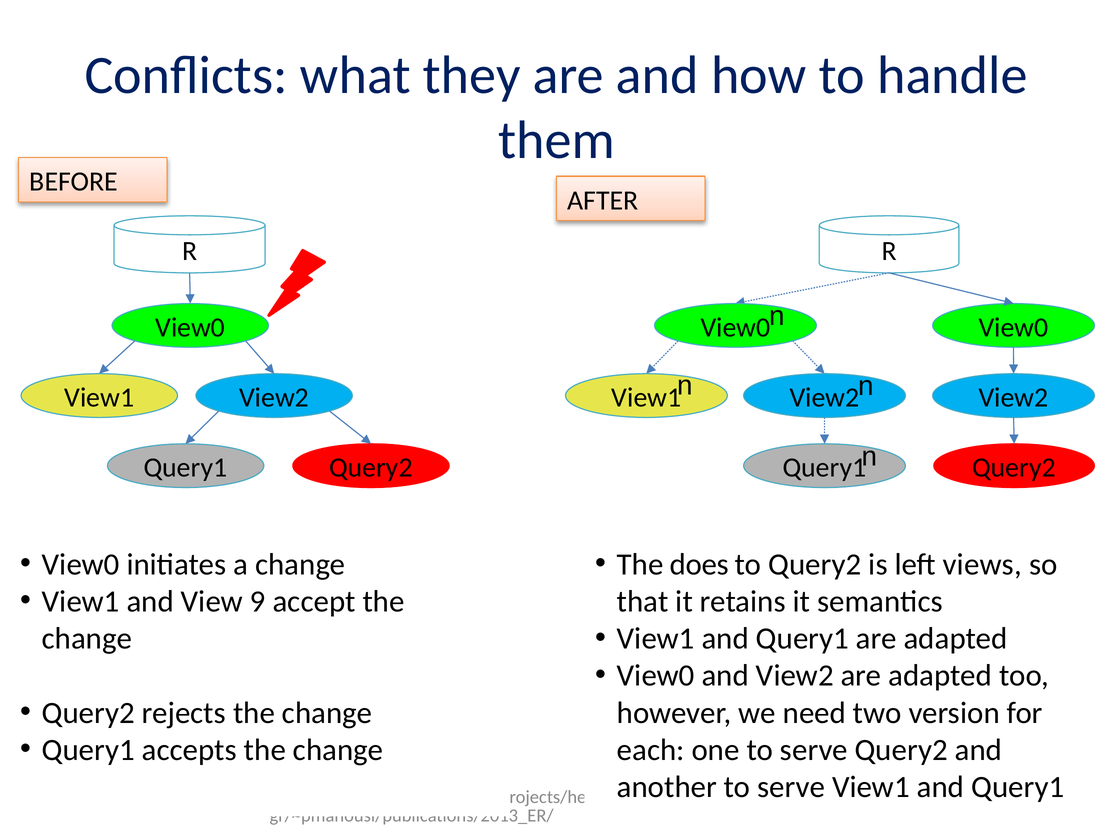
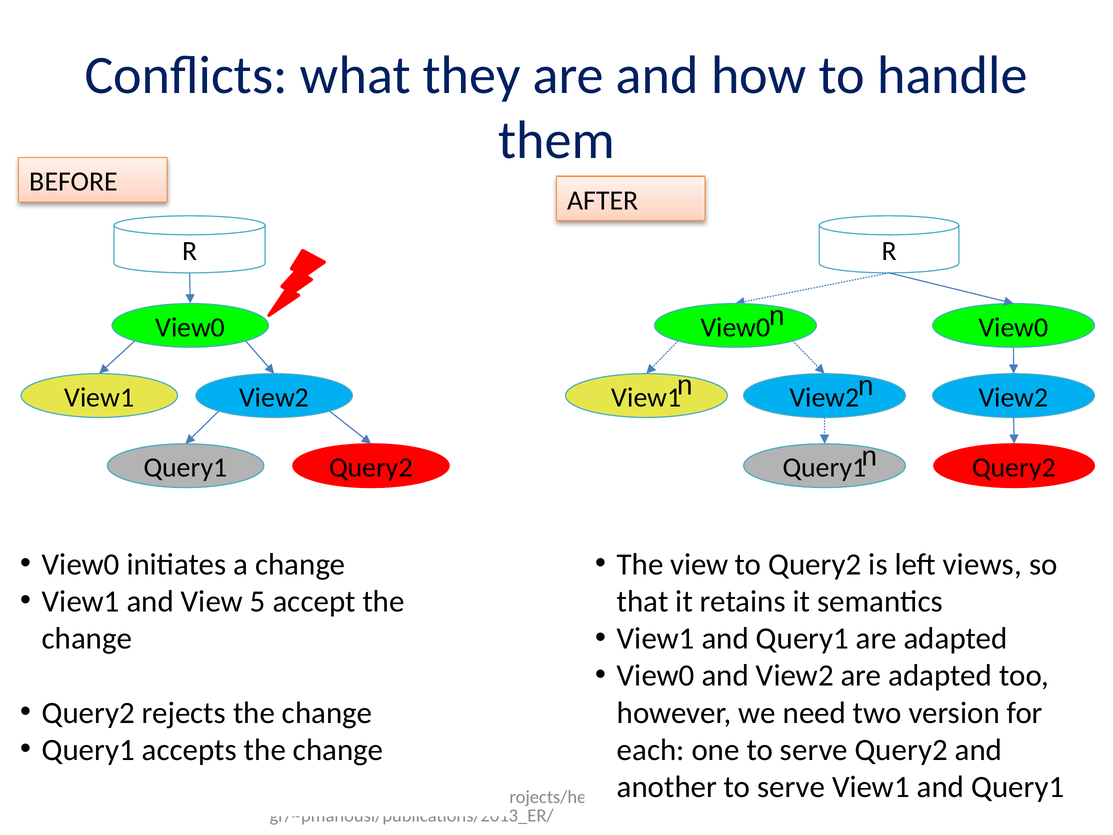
The does: does -> view (699, 564)
9: 9 -> 5 (258, 601)
